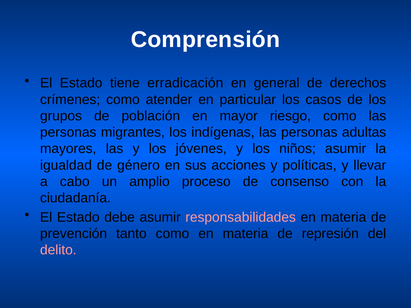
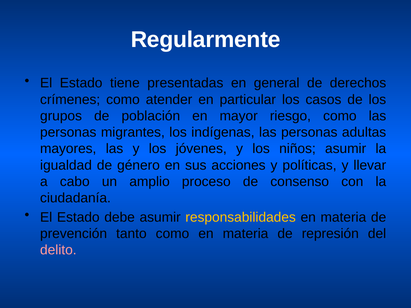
Comprensión: Comprensión -> Regularmente (206, 40)
erradicación: erradicación -> presentadas (185, 83)
responsabilidades colour: pink -> yellow (241, 217)
